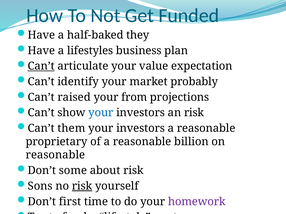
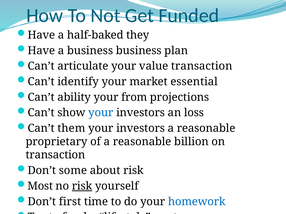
a lifestyles: lifestyles -> business (90, 51)
Can’t underline: present -> none (41, 66)
value expectation: expectation -> transaction (202, 66)
probably: probably -> essential (194, 82)
raised: raised -> ability (74, 97)
an risk: risk -> loss (194, 113)
reasonable: reasonable -> transaction (55, 155)
Sons: Sons -> Most (40, 186)
homework colour: purple -> blue (197, 202)
